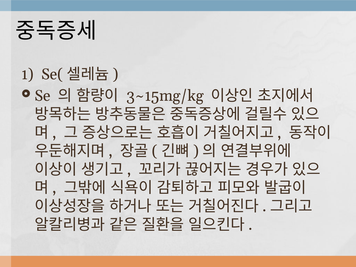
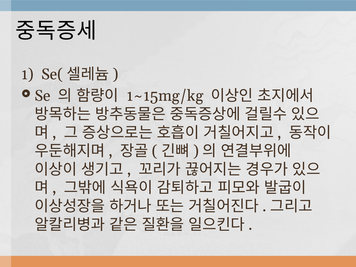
3~15mg/kg: 3~15mg/kg -> 1~15mg/kg (165, 96)
